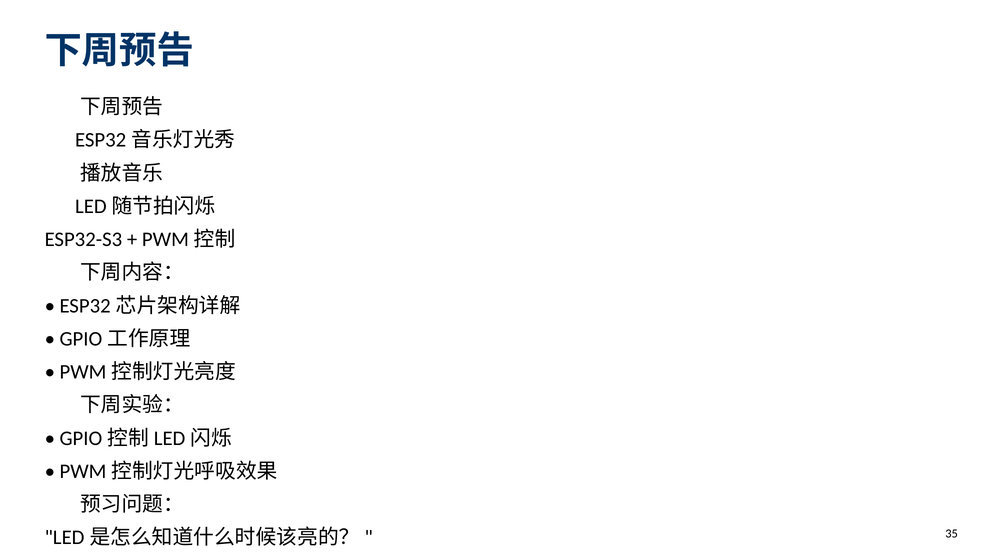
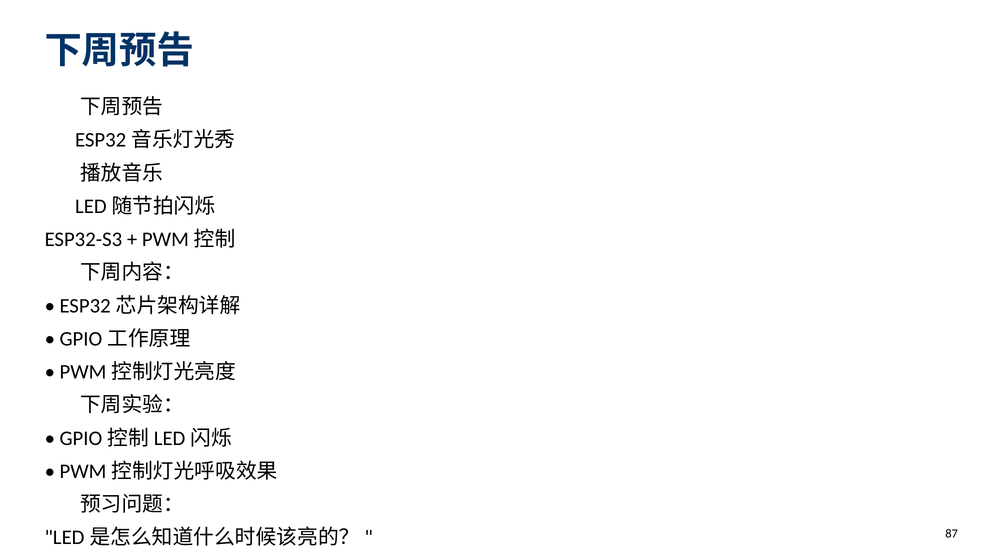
35: 35 -> 87 (952, 534)
